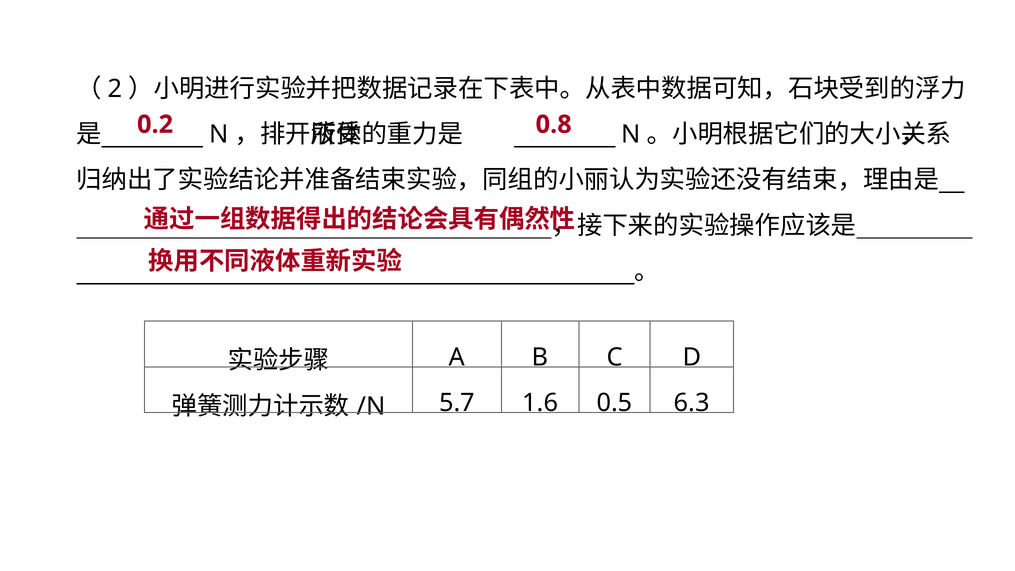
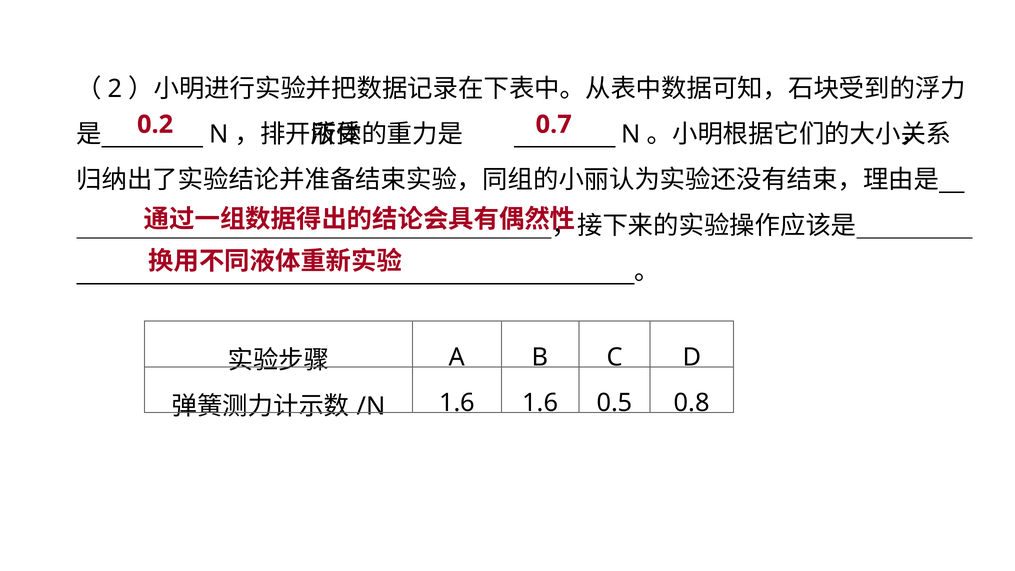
0.8: 0.8 -> 0.7 (554, 125)
5.7: 5.7 -> 1.6 (457, 403)
6.3: 6.3 -> 0.8 (692, 403)
